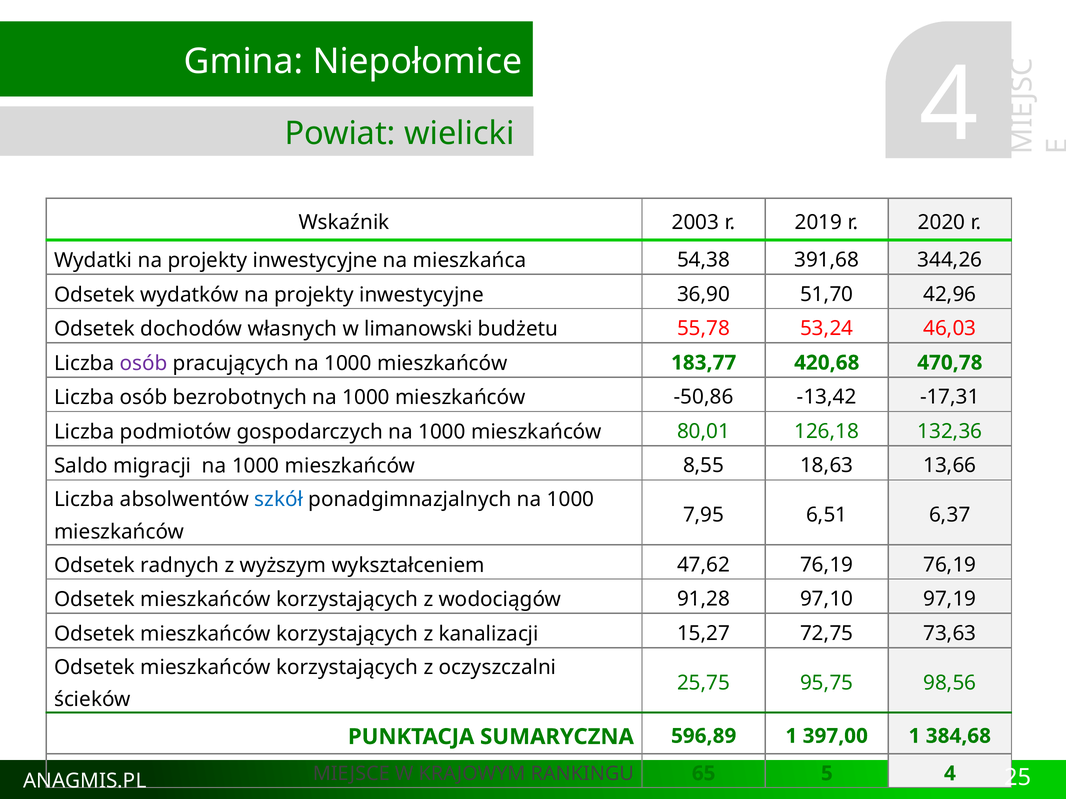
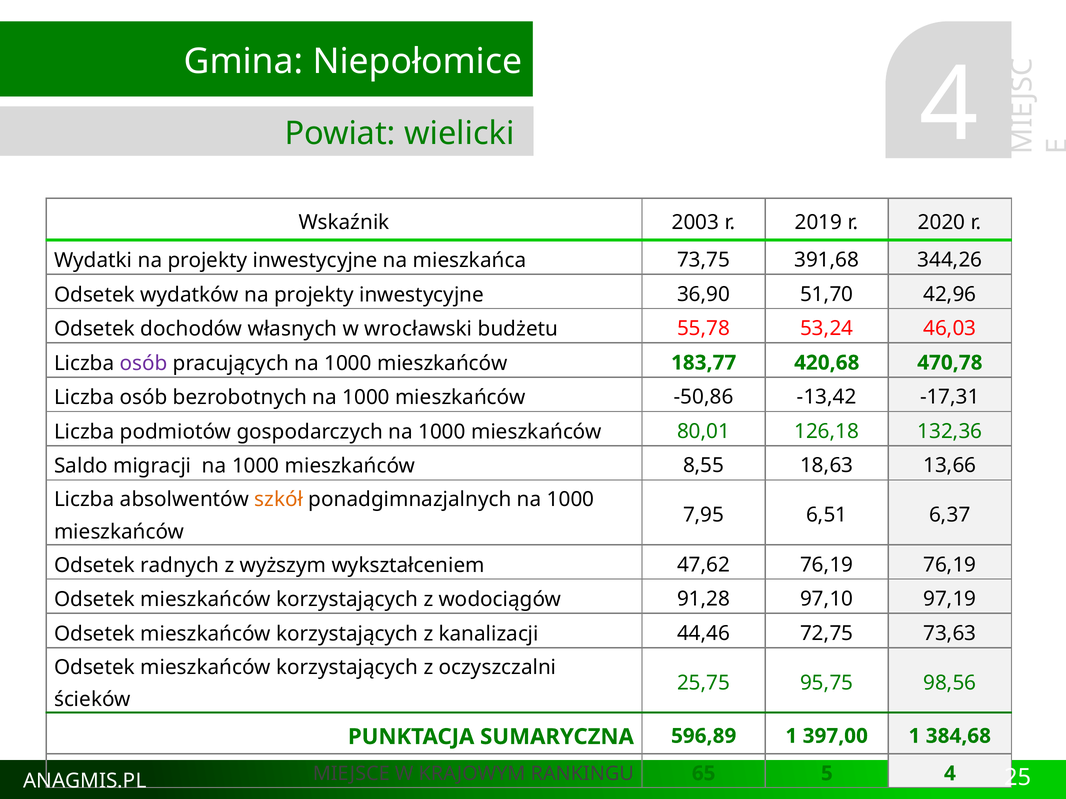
54,38: 54,38 -> 73,75 (704, 260)
limanowski: limanowski -> wrocławski (418, 329)
szkół colour: blue -> orange (279, 500)
15,27: 15,27 -> 44,46 (704, 634)
